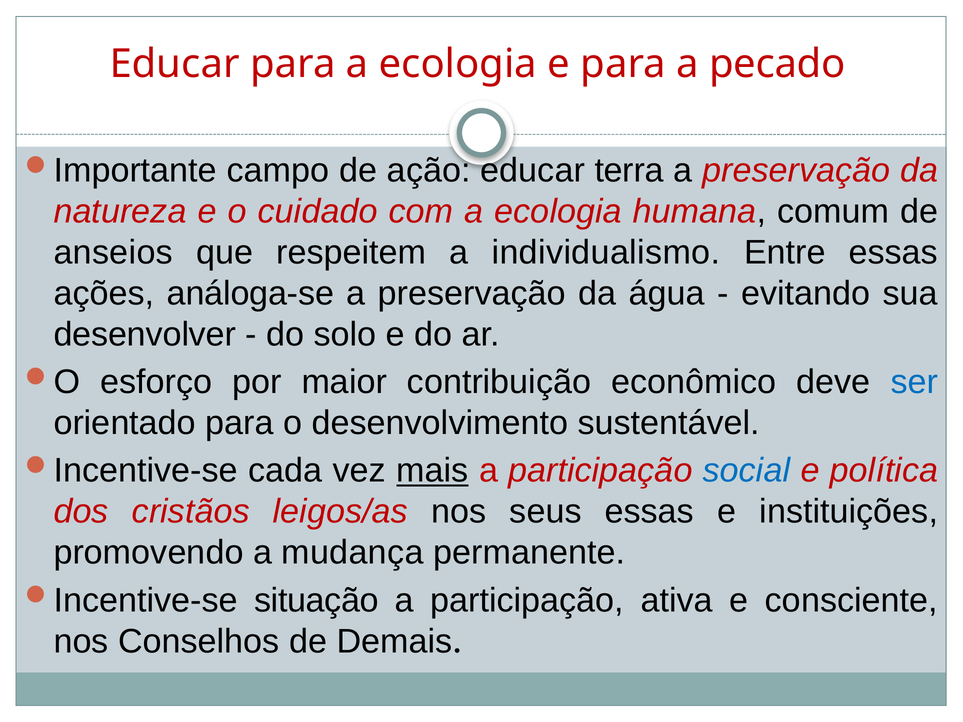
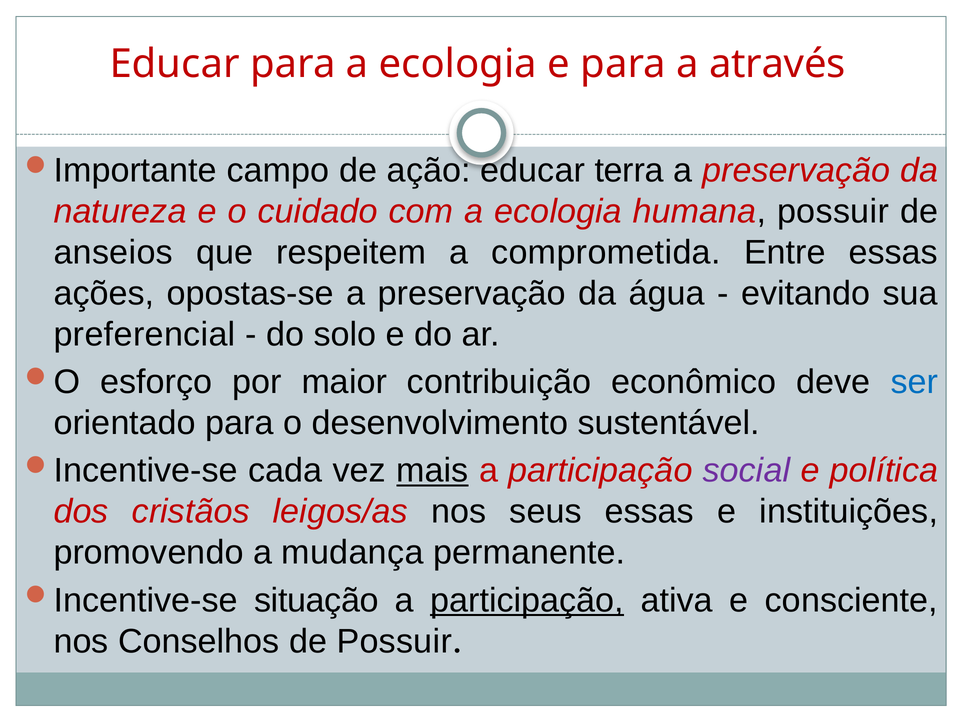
pecado: pecado -> através (777, 64)
humana comum: comum -> possuir (833, 212)
individualismo: individualismo -> comprometida (606, 253)
análoga-se: análoga-se -> opostas-se (250, 293)
desenvolver: desenvolver -> preferencial (145, 334)
social colour: blue -> purple (746, 471)
participação underline: none -> present (527, 601)
de Demais: Demais -> Possuir (394, 641)
